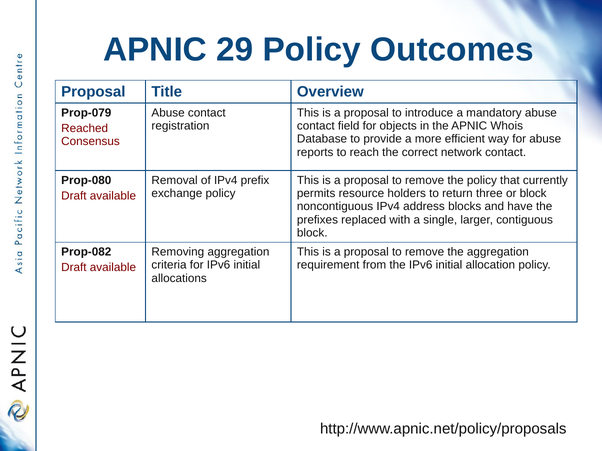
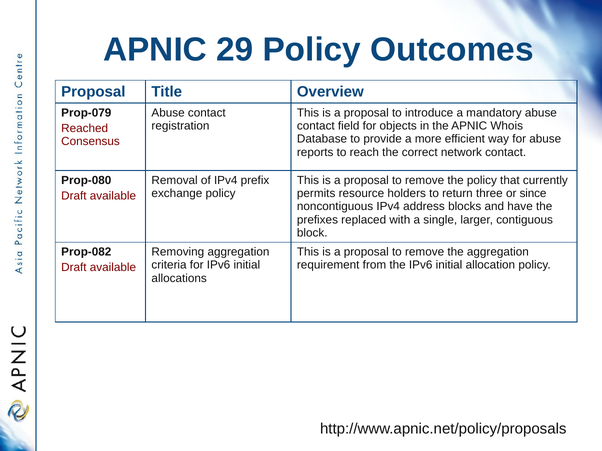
or block: block -> since (533, 194)
